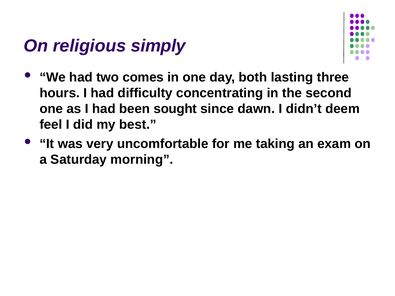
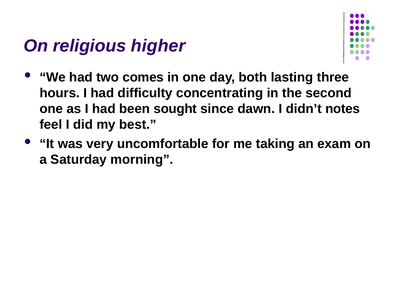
simply: simply -> higher (158, 46)
deem: deem -> notes (343, 109)
